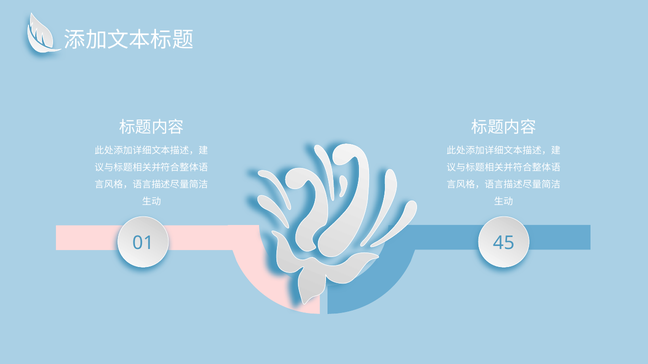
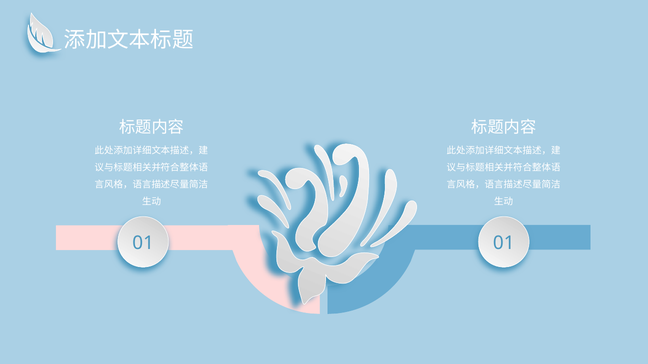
01 45: 45 -> 01 (504, 243)
